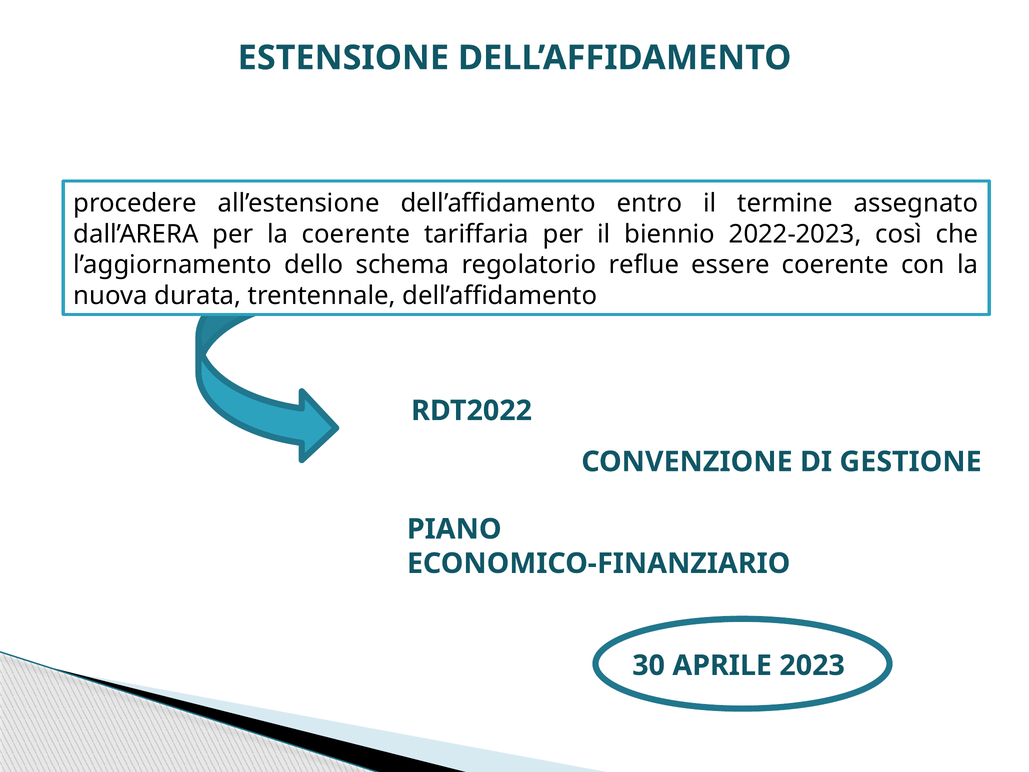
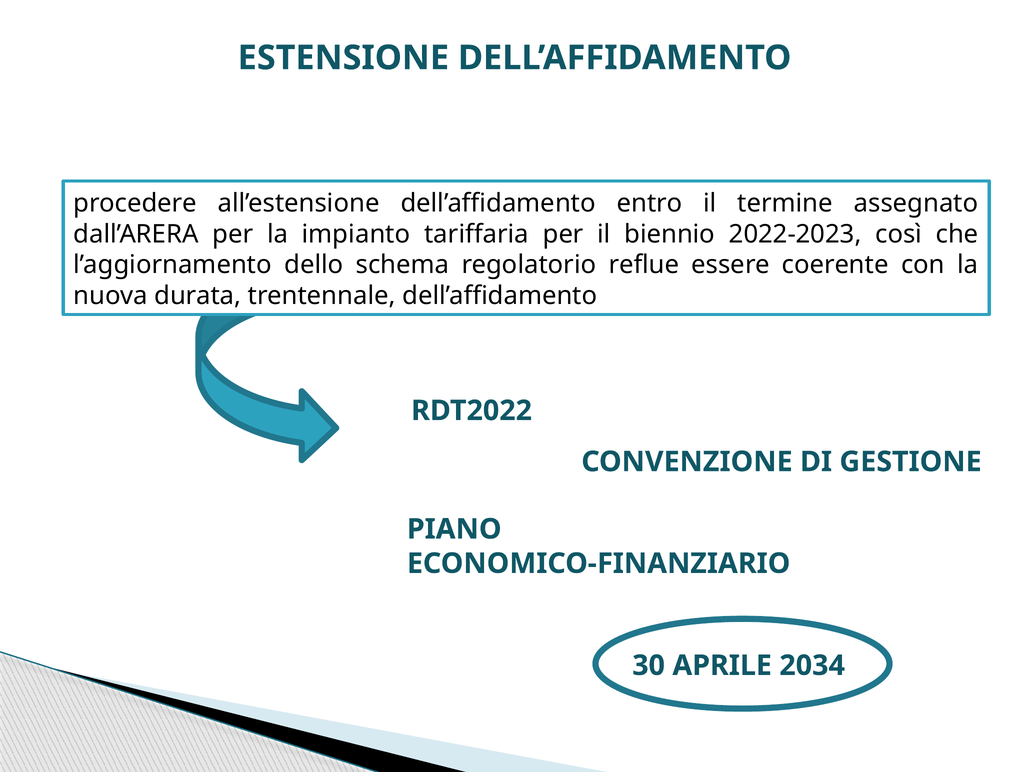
la coerente: coerente -> impianto (356, 234)
2023: 2023 -> 2034 (812, 665)
